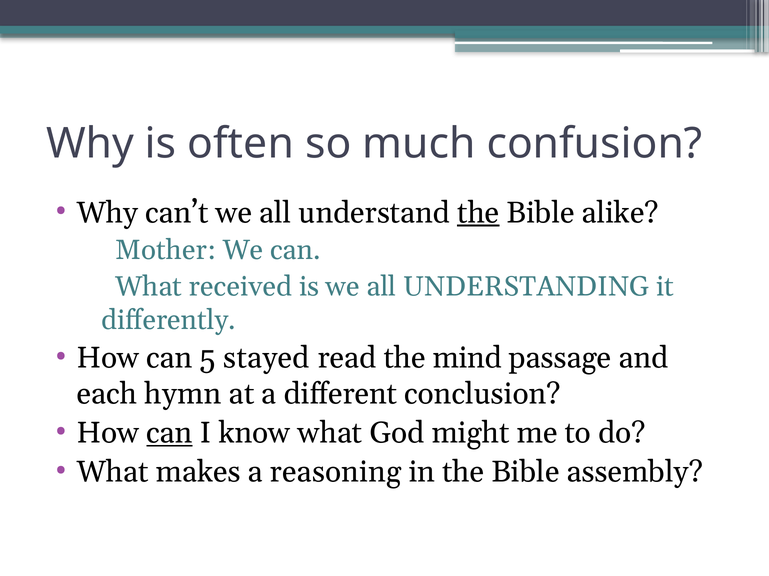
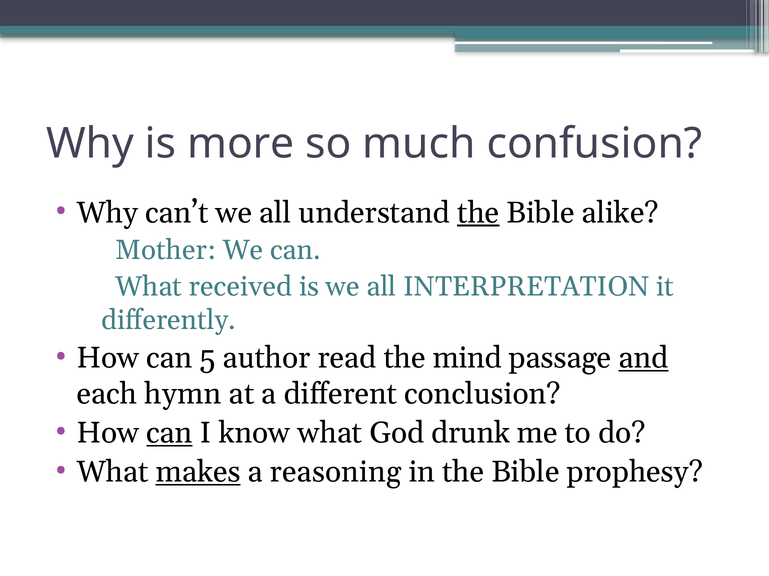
often: often -> more (241, 144)
UNDERSTANDING: UNDERSTANDING -> INTERPRETATION (526, 287)
stayed: stayed -> author (267, 358)
and underline: none -> present (643, 358)
might: might -> drunk (471, 433)
makes underline: none -> present (198, 473)
assembly: assembly -> prophesy (635, 473)
